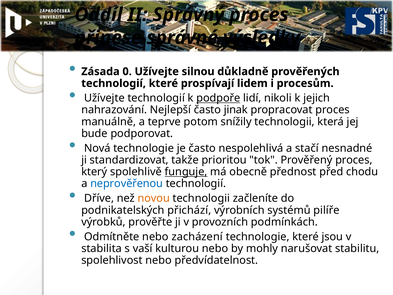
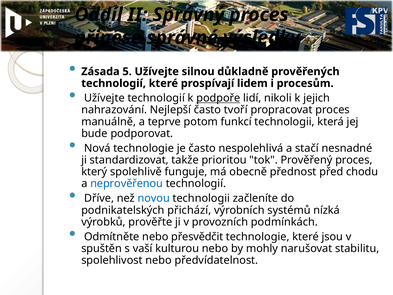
0: 0 -> 5 (127, 71)
jinak: jinak -> tvoří (236, 110)
snížily: snížily -> funkcí (236, 122)
funguje underline: present -> none (186, 172)
novou colour: orange -> blue (154, 198)
pilíře: pilíře -> nízká (327, 210)
zacházení: zacházení -> přesvědčit (197, 237)
stabilita: stabilita -> spuštěn (102, 248)
